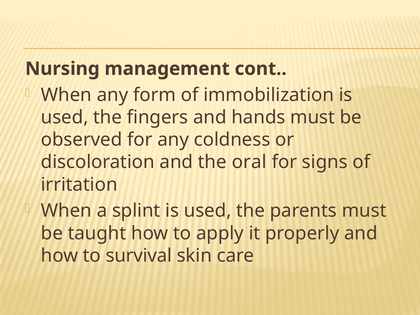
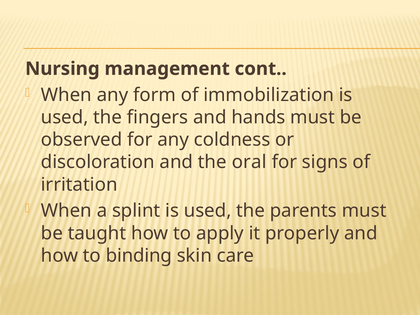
survival: survival -> binding (139, 256)
